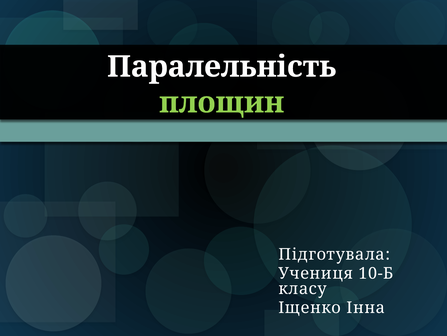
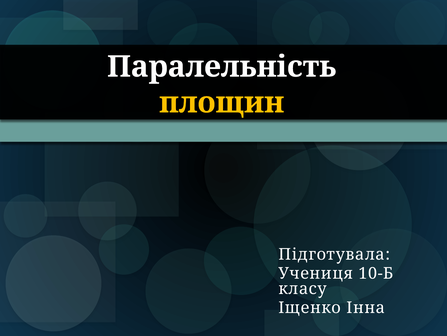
площин colour: light green -> yellow (222, 102)
